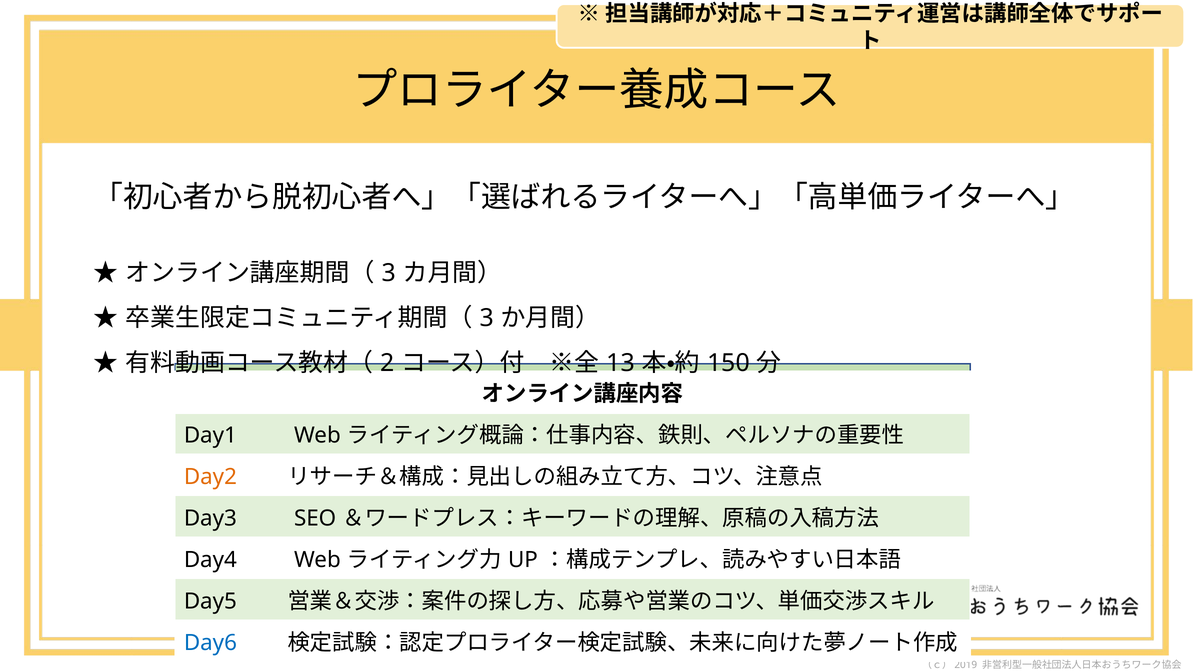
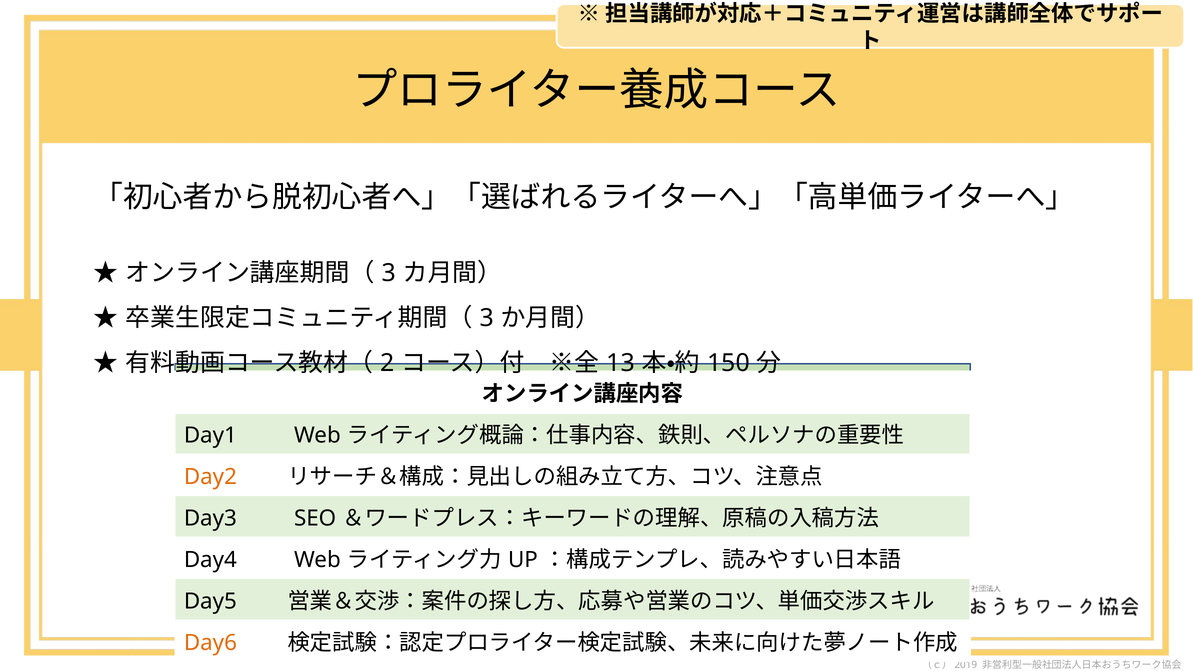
Day6 colour: blue -> orange (210, 643)
